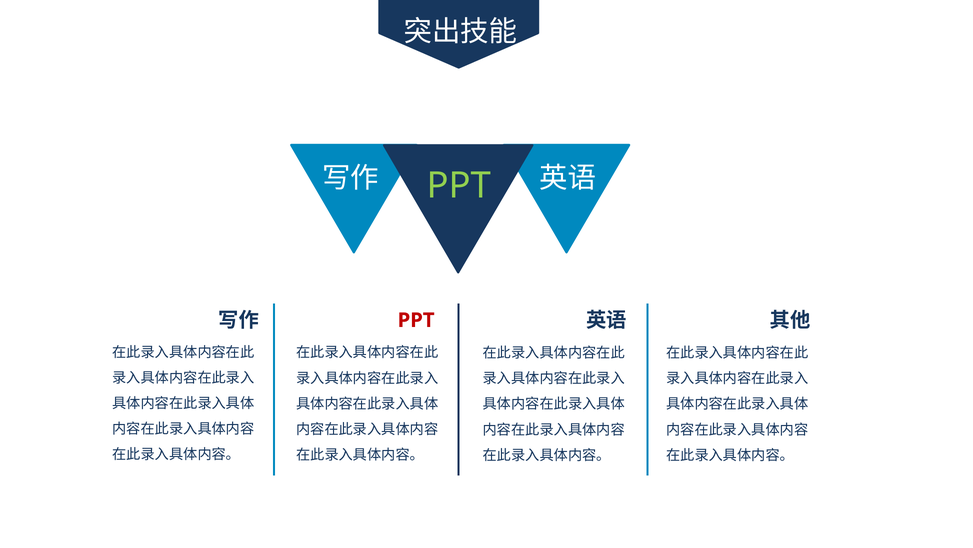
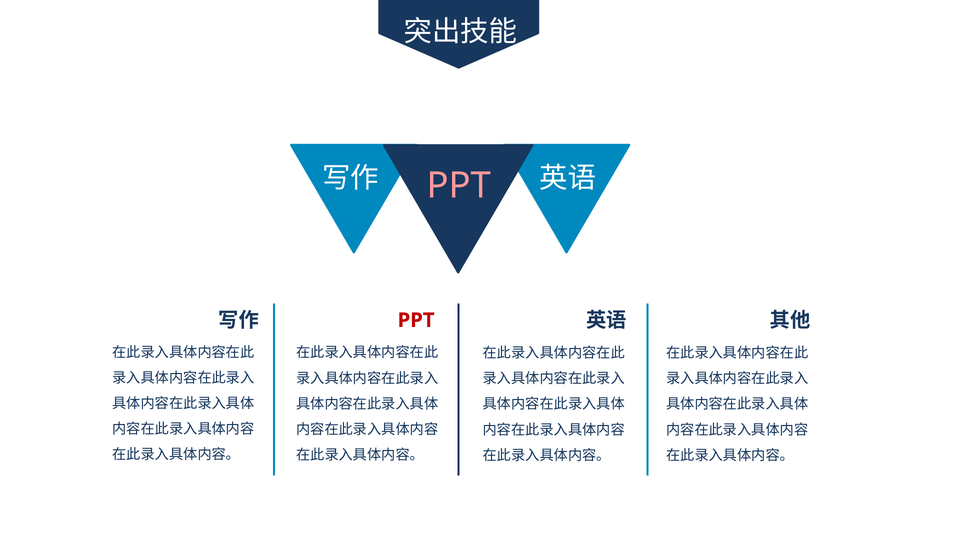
PPT colour: light green -> pink (459, 186)
